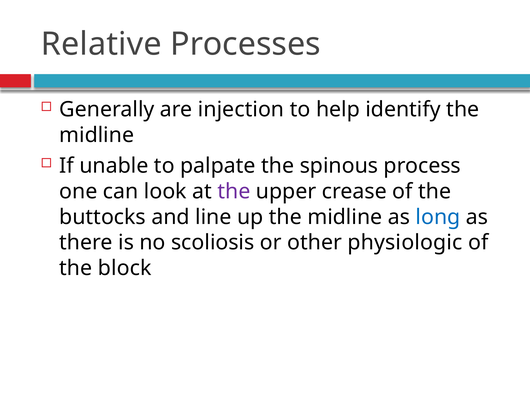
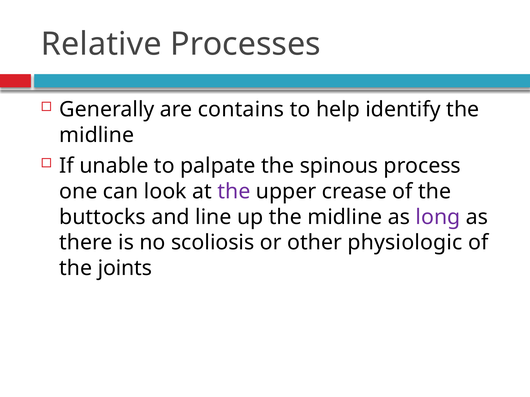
injection: injection -> contains (241, 110)
long colour: blue -> purple (438, 217)
block: block -> joints (125, 269)
